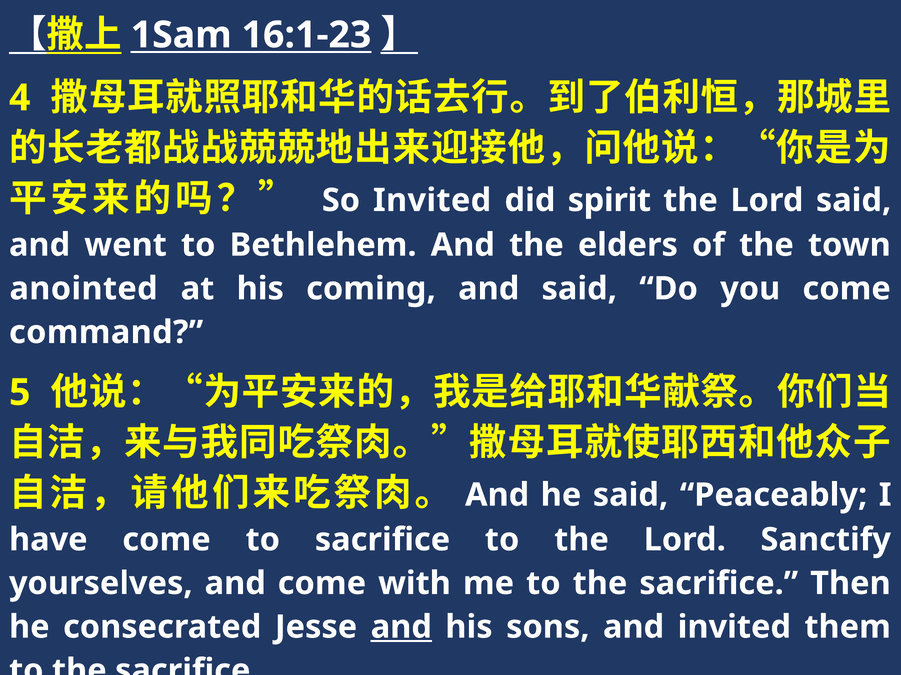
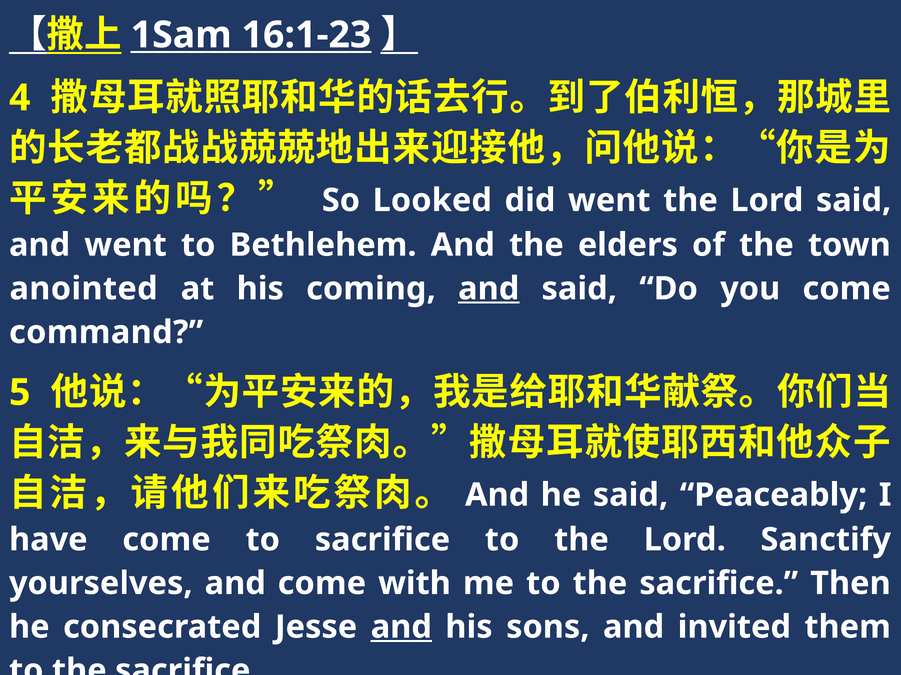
So Invited: Invited -> Looked (432, 201)
did spirit: spirit -> went (609, 201)
and underline: none -> present (489, 289)
